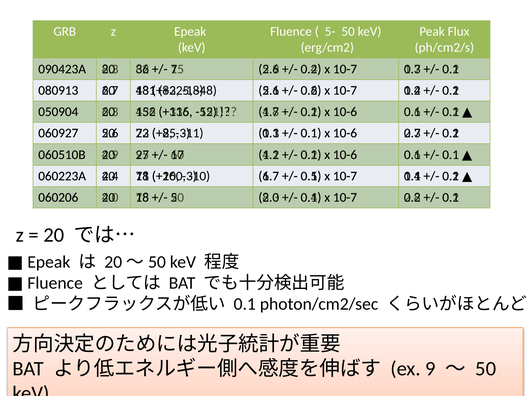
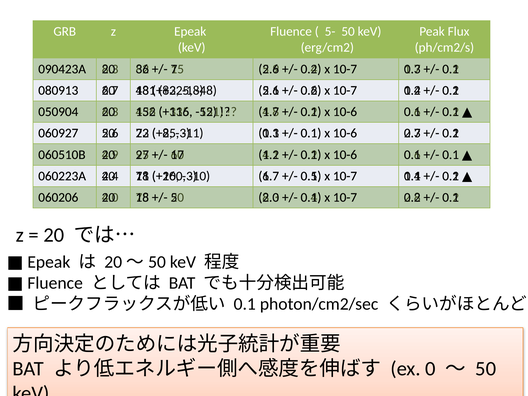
9: 9 -> 0 (430, 369)
